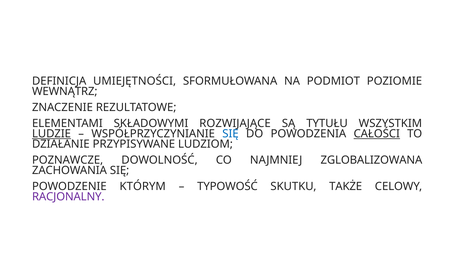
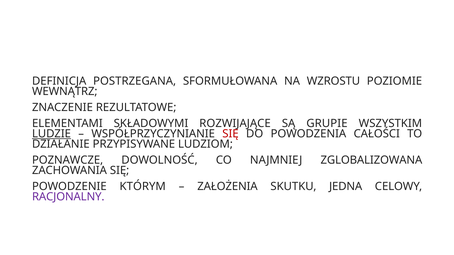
UMIEJĘTNOŚCI: UMIEJĘTNOŚCI -> POSTRZEGANA (135, 81)
PODMIOT: PODMIOT -> WZROSTU (333, 81)
TYTUŁU: TYTUŁU -> GRUPIE (327, 124)
SIĘ colour: blue -> red (231, 134)
CAŁOŚCI underline: present -> none (377, 134)
TYPOWOŚĆ: TYPOWOŚĆ -> ZAŁOŻENIA (227, 187)
TAKŻE: TAKŻE -> JEDNA (346, 187)
